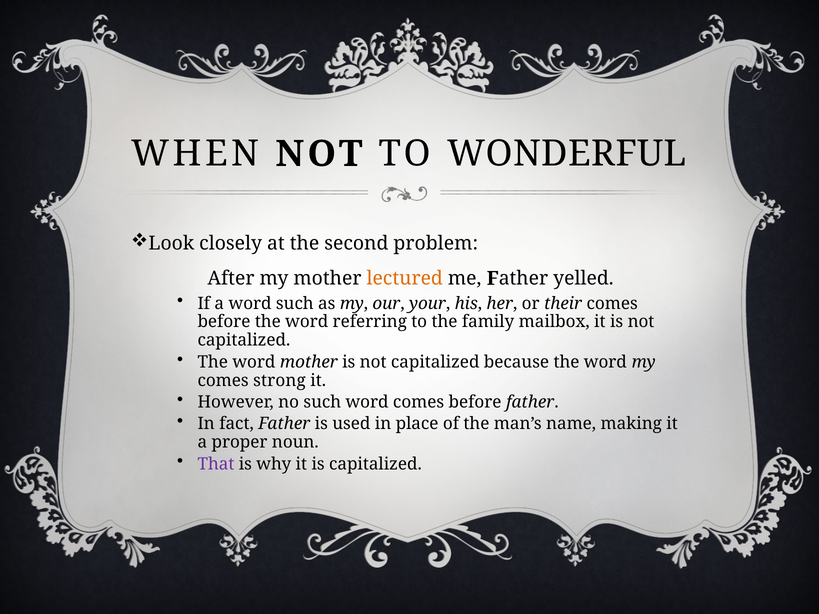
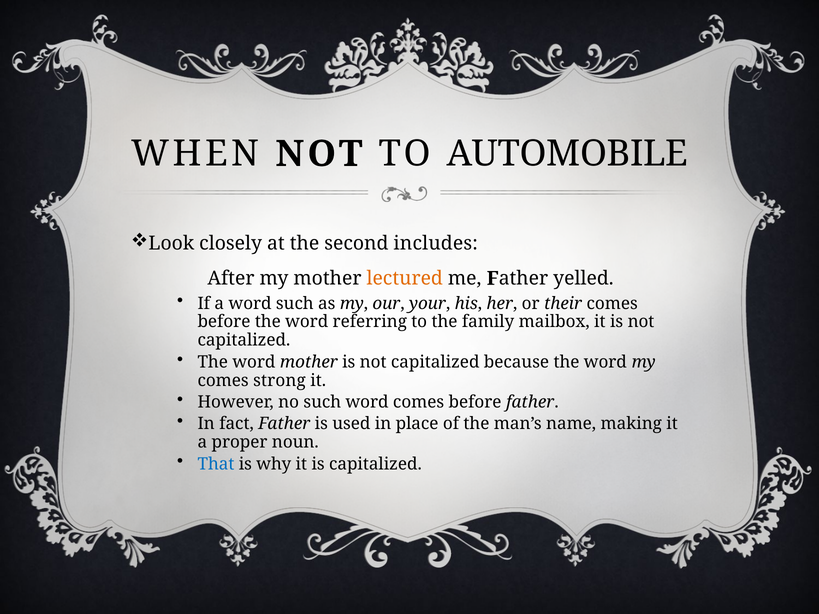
WONDERFUL: WONDERFUL -> AUTOMOBILE (567, 154)
problem: problem -> includes (436, 244)
That colour: purple -> blue (216, 464)
